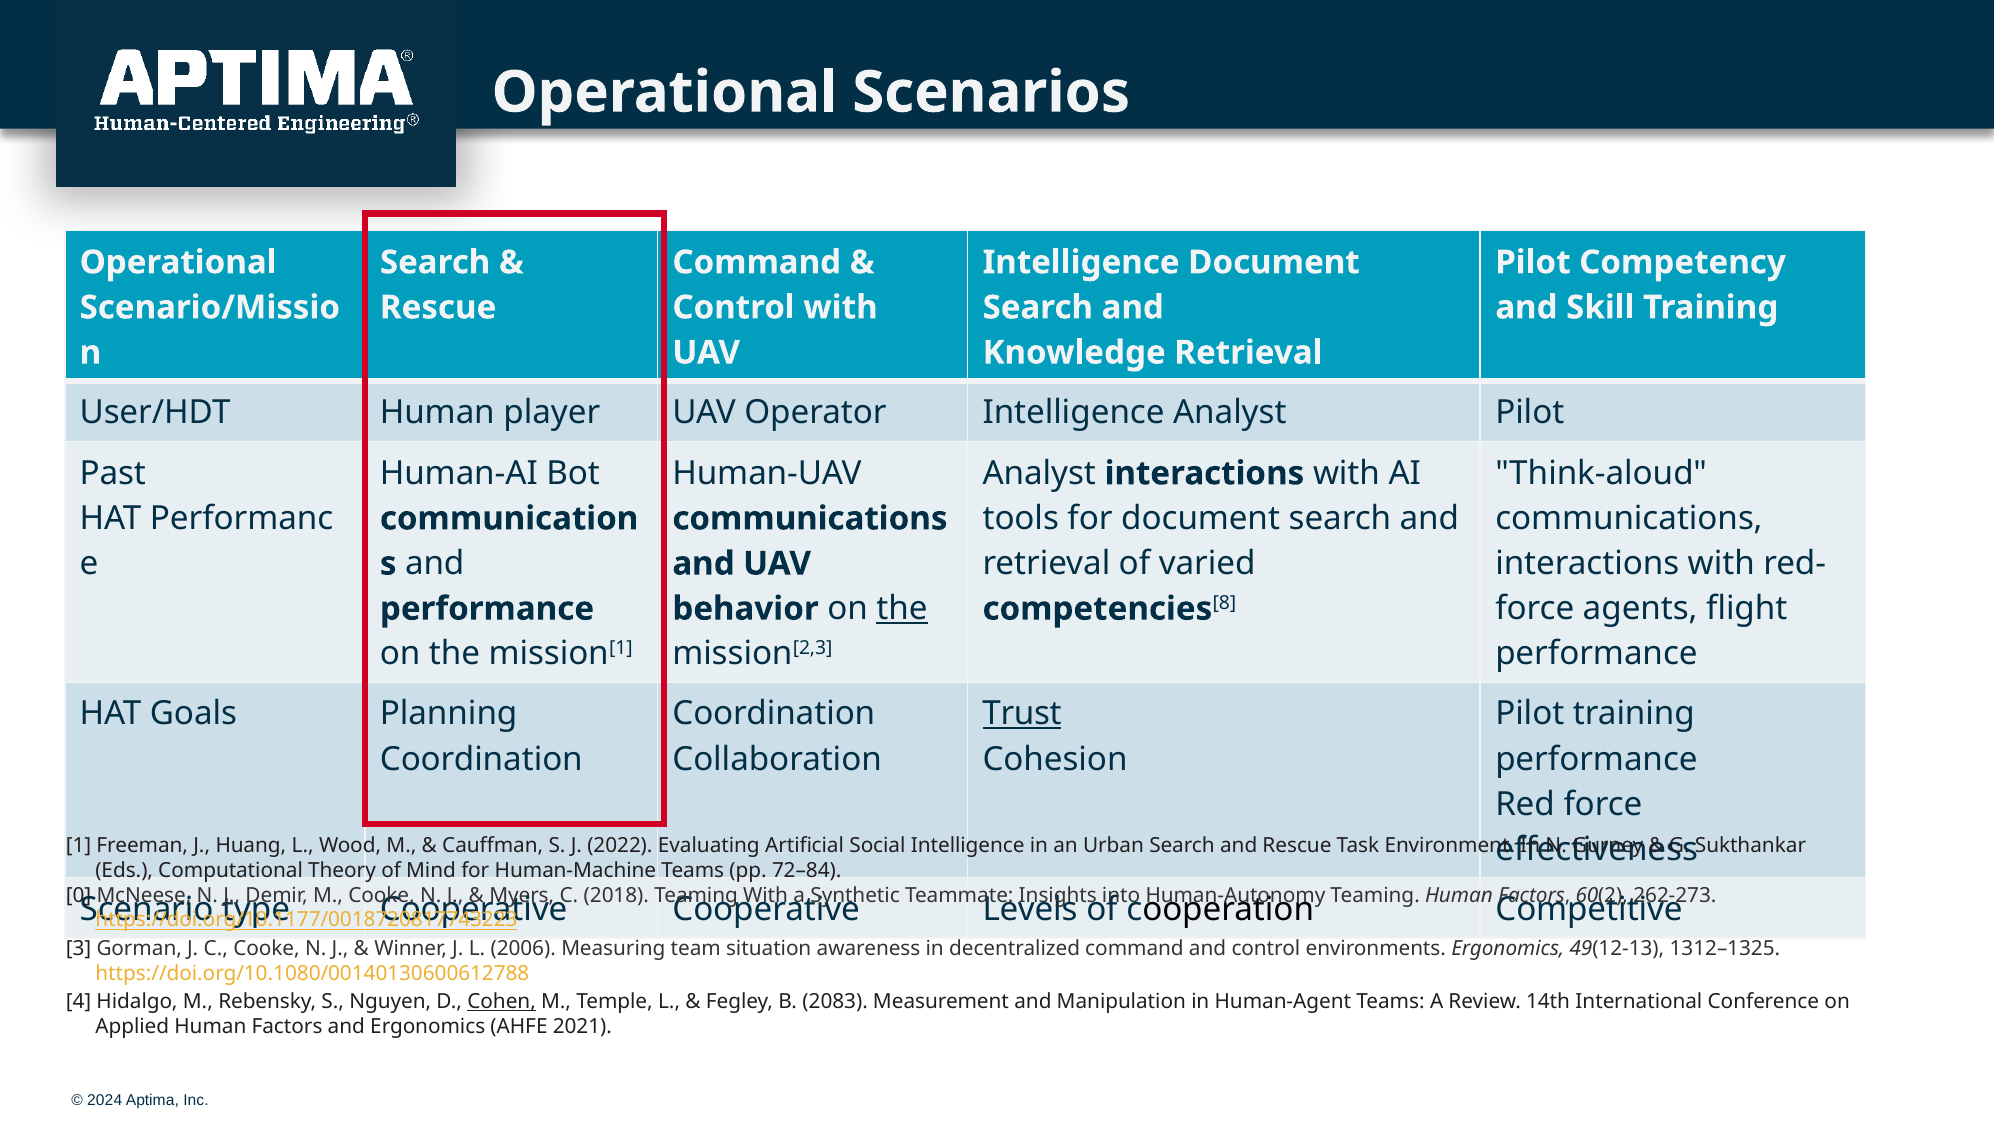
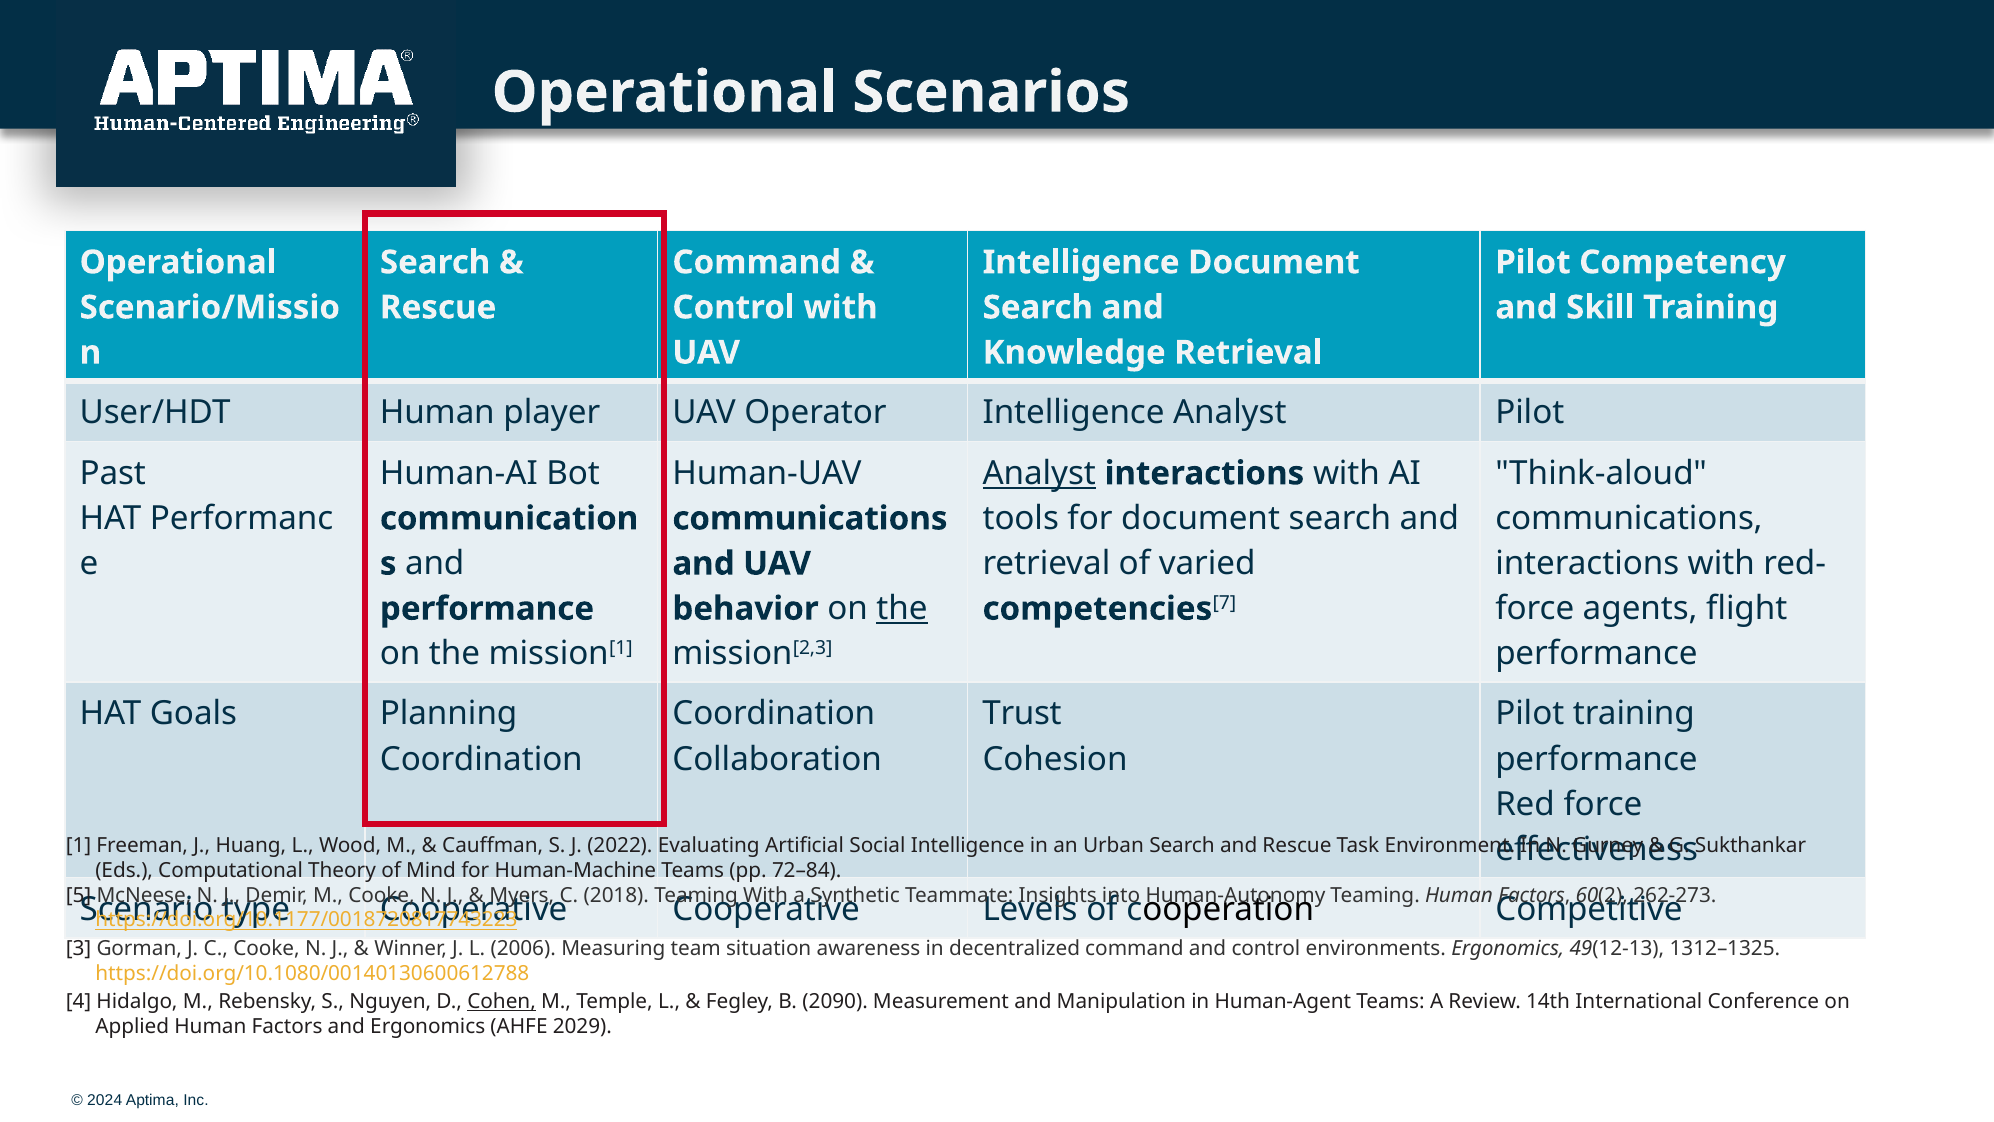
Analyst underline: none -> present (1039, 473)
8: 8 -> 7 (1224, 603)
Trust underline: present -> none (1022, 714)
0: 0 -> 5 (79, 895)
2083: 2083 -> 2090 (835, 1001)
2021: 2021 -> 2029 (582, 1026)
